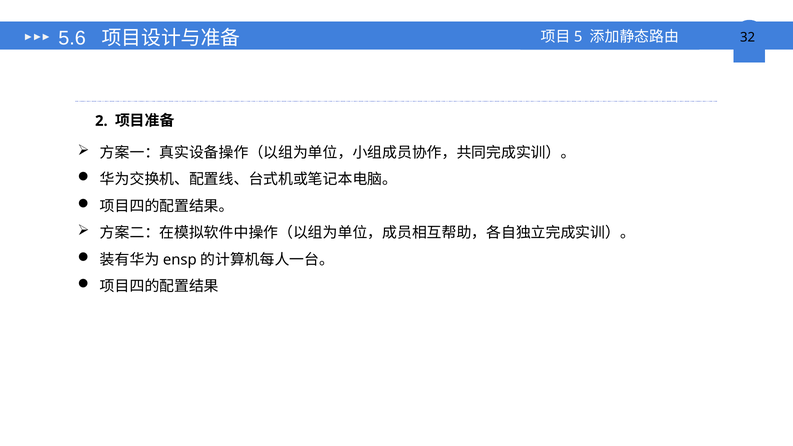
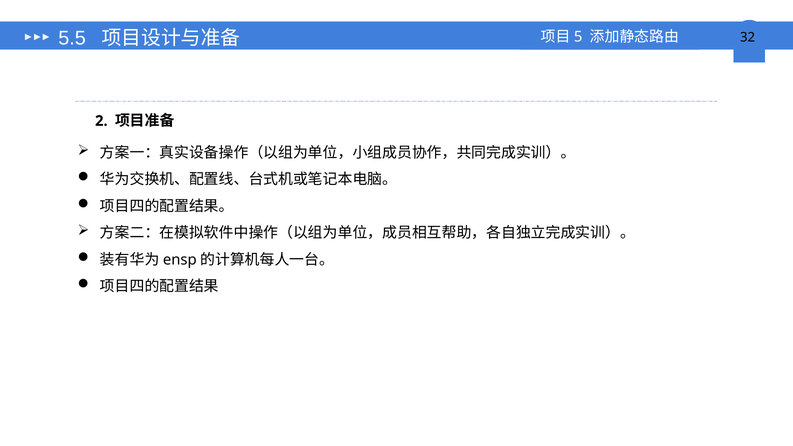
5.6: 5.6 -> 5.5 (72, 38)
